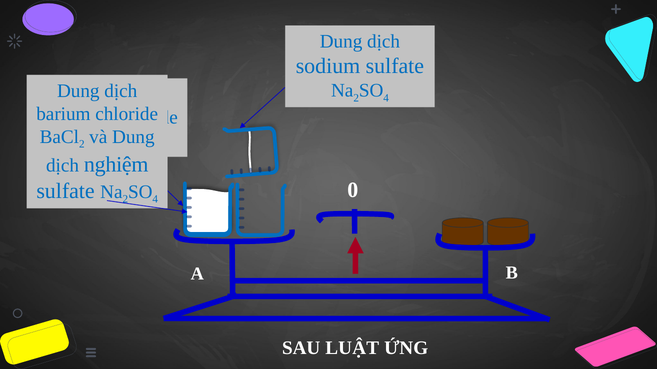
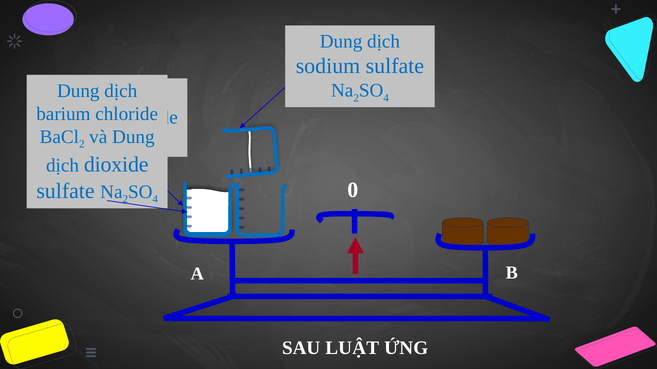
nghiệm: nghiệm -> dioxide (116, 165)
